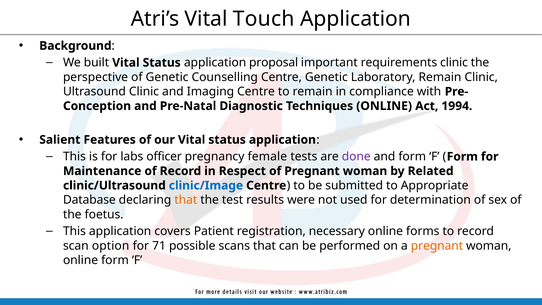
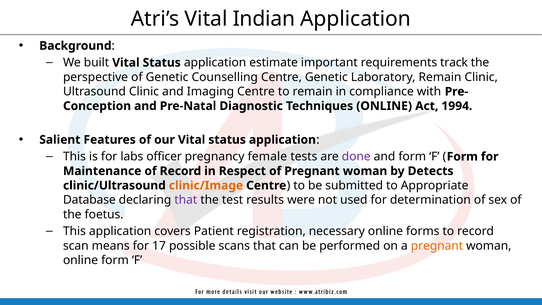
Touch: Touch -> Indian (264, 19)
proposal: proposal -> estimate (274, 63)
requirements clinic: clinic -> track (454, 63)
Related: Related -> Detects (431, 171)
clinic/Image colour: blue -> orange (206, 185)
that colour: orange -> purple (186, 200)
option: option -> means (111, 246)
71: 71 -> 17 (159, 246)
